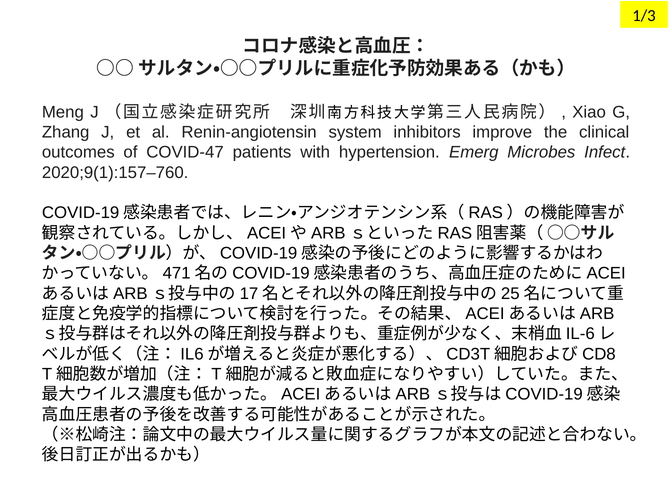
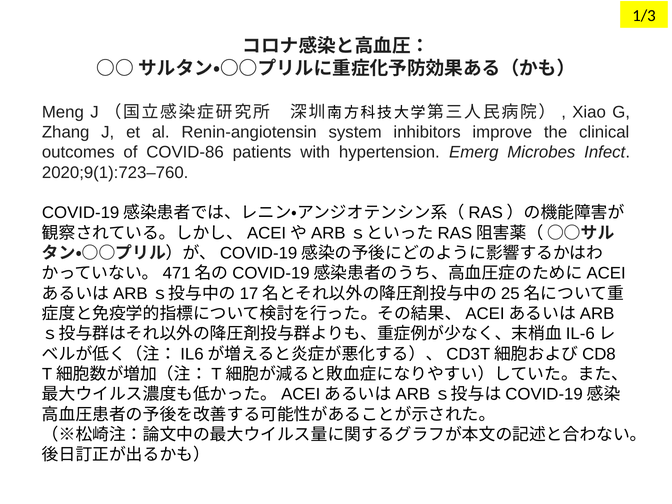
COVID-47: COVID-47 -> COVID-86 (185, 152)
2020;9(1):157–760: 2020;9(1):157–760 -> 2020;9(1):723–760 (115, 173)
